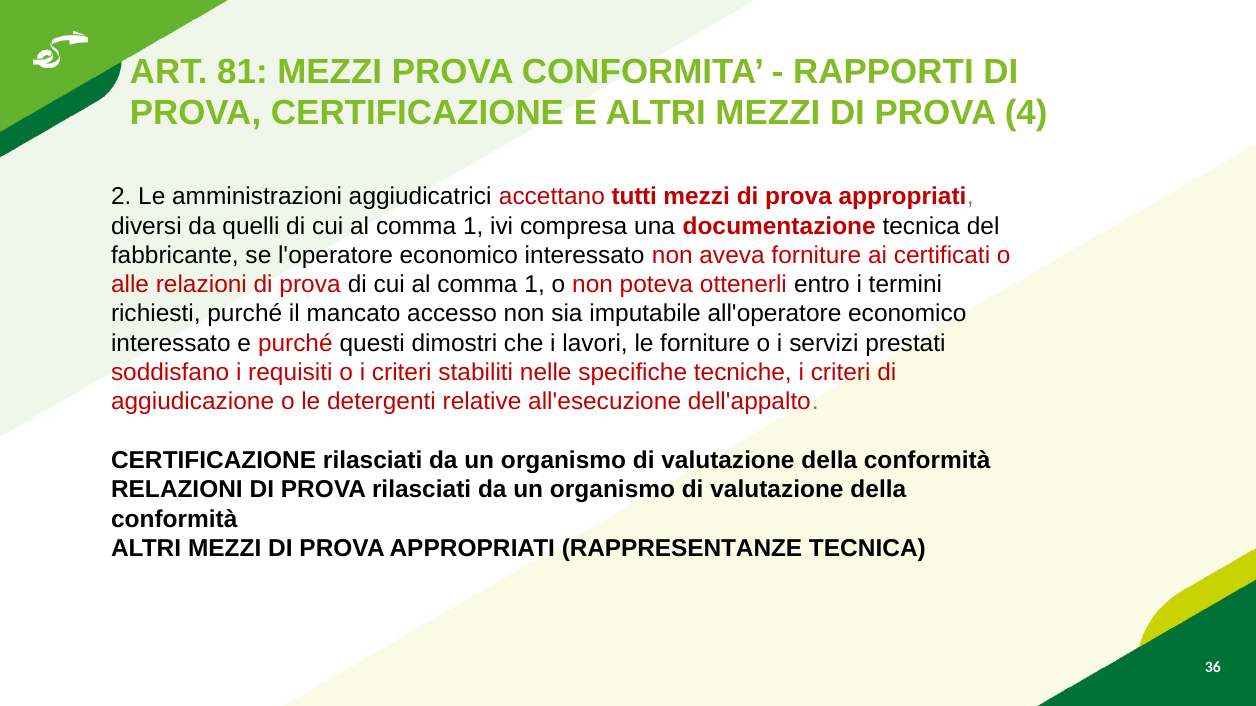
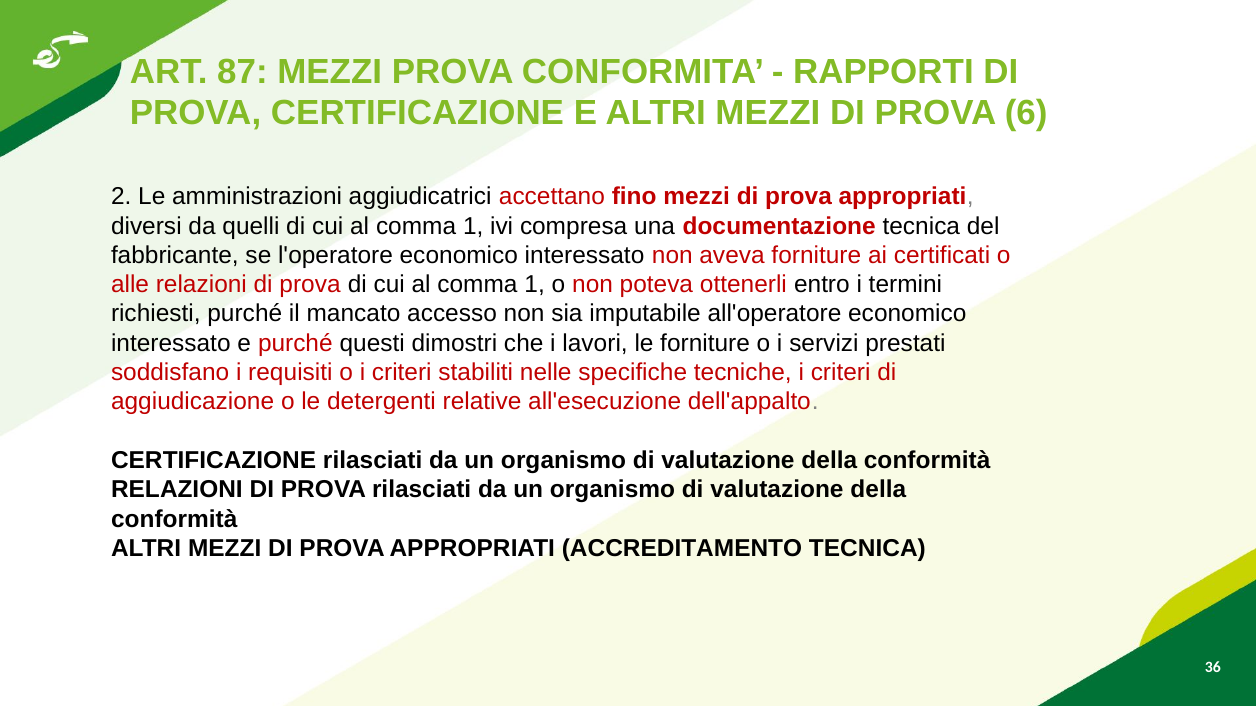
81: 81 -> 87 (242, 72)
4: 4 -> 6 (1026, 113)
tutti: tutti -> fino (634, 197)
RAPPRESENTANZE: RAPPRESENTANZE -> ACCREDITAMENTO (682, 549)
